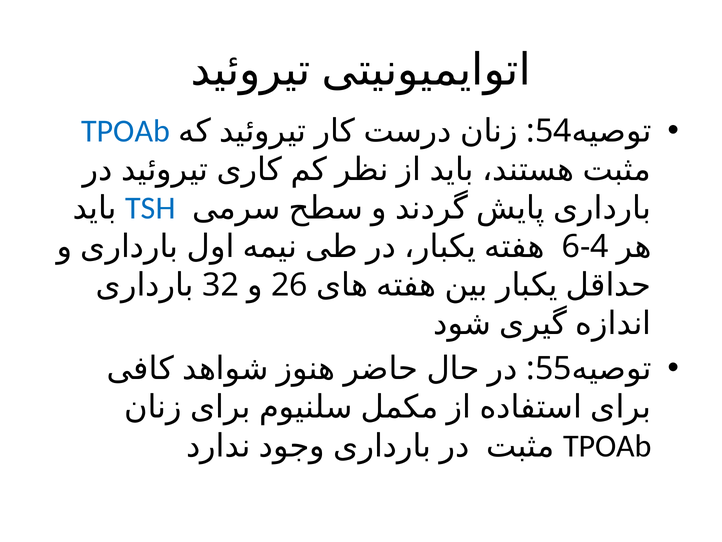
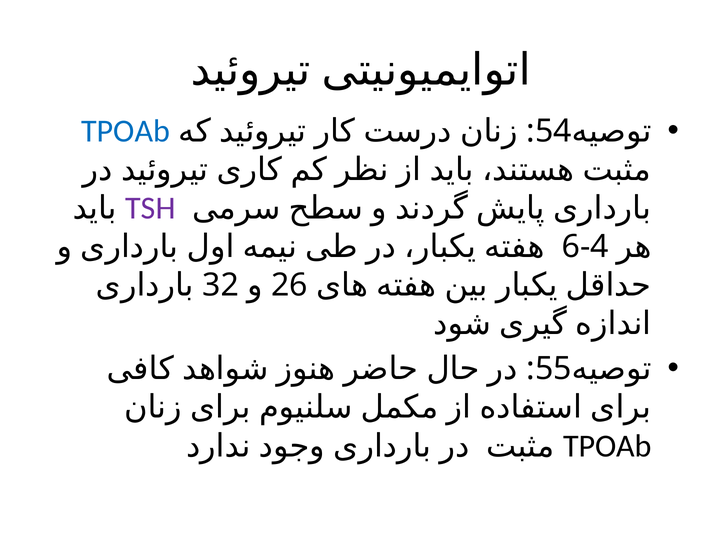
TSH colour: blue -> purple (150, 208)
